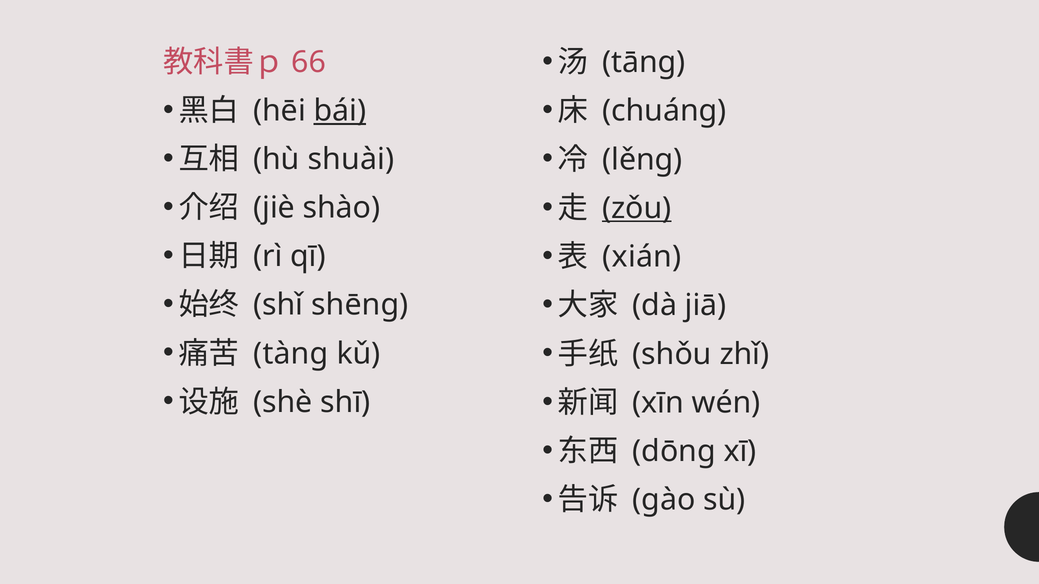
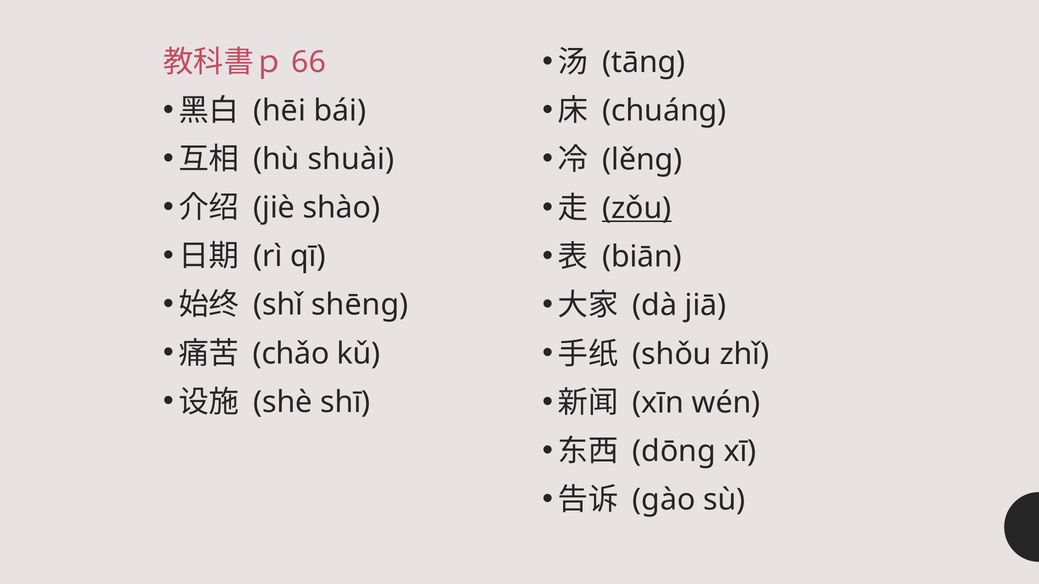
bái underline: present -> none (340, 111)
xián: xián -> biān (642, 257)
tàng: tàng -> chǎo (291, 354)
